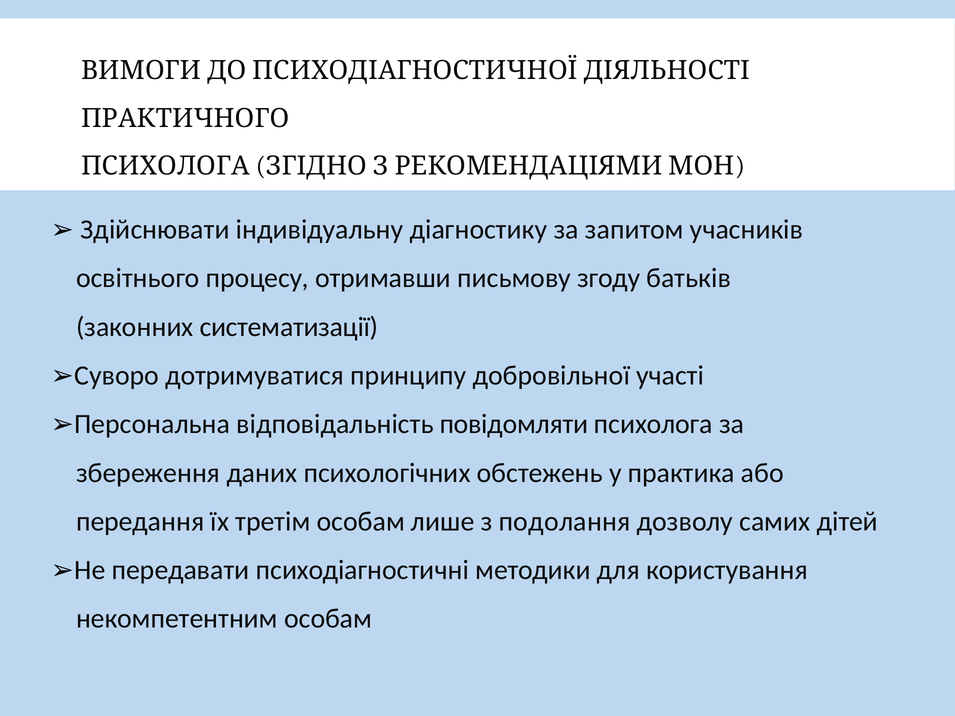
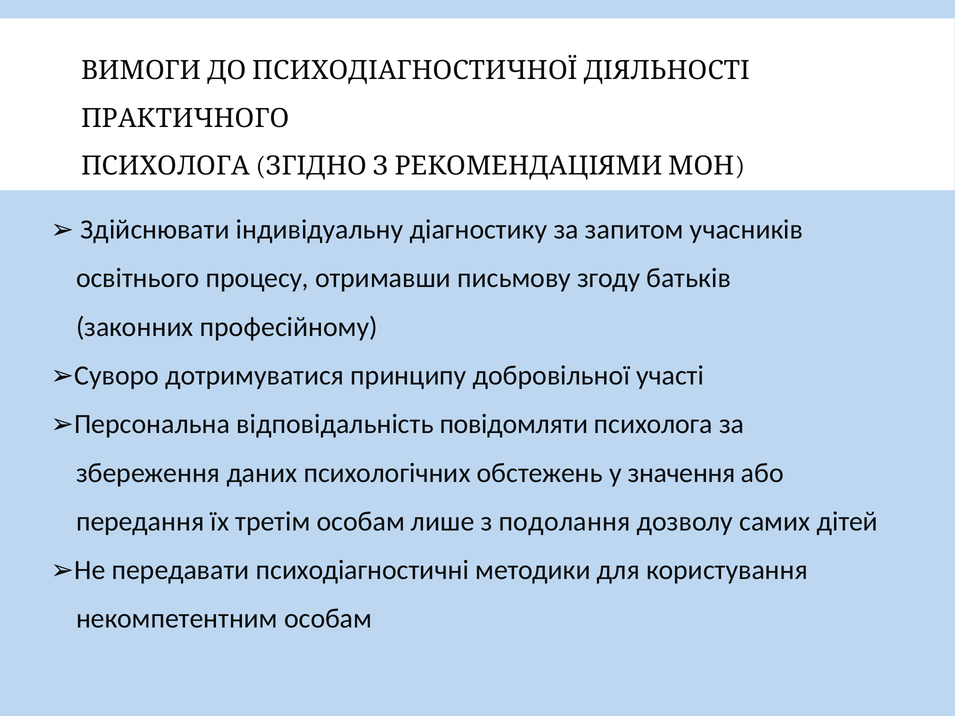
систематизації: систематизації -> професійному (289, 327)
практика: практика -> значення (681, 473)
